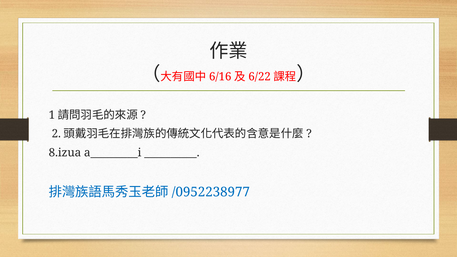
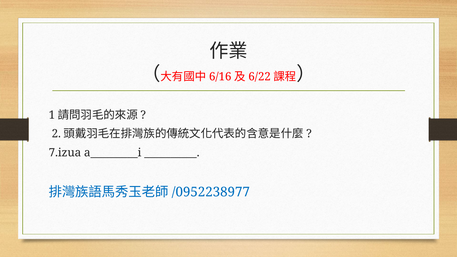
8.izua: 8.izua -> 7.izua (65, 153)
